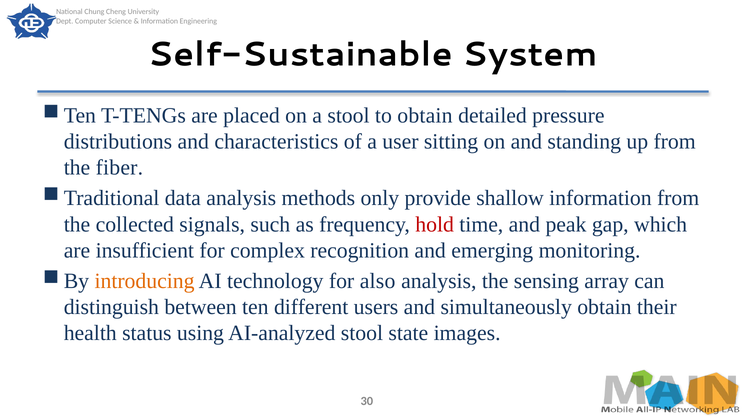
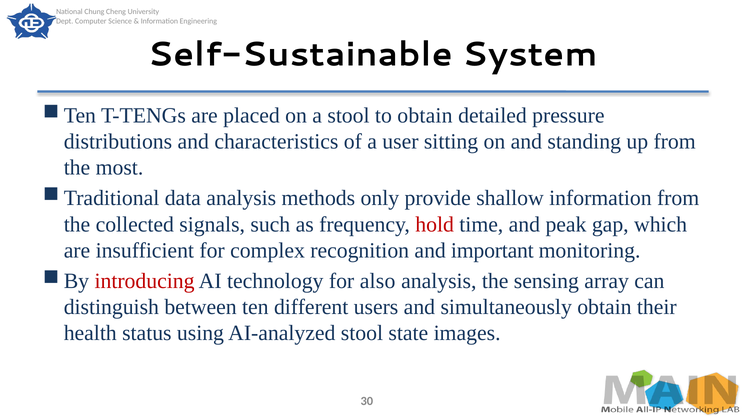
fiber: fiber -> most (119, 168)
emerging: emerging -> important (492, 250)
introducing colour: orange -> red (145, 281)
